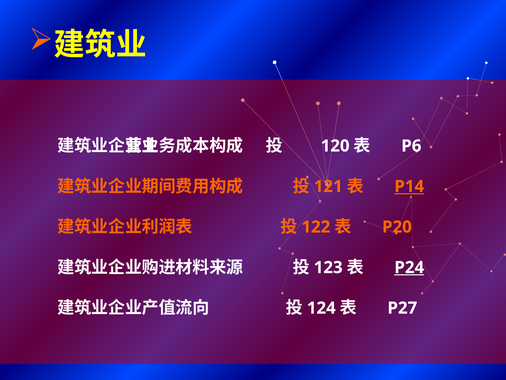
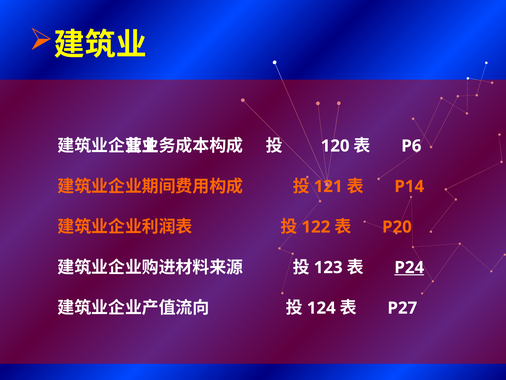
P14 underline: present -> none (409, 186)
